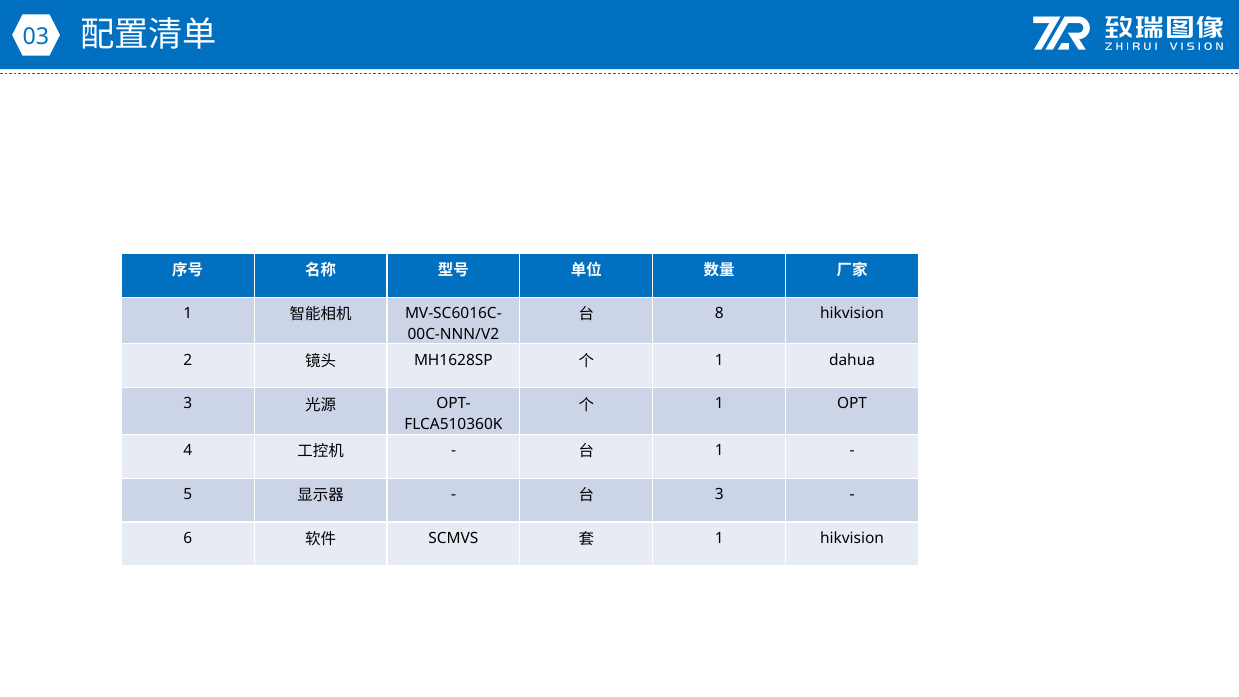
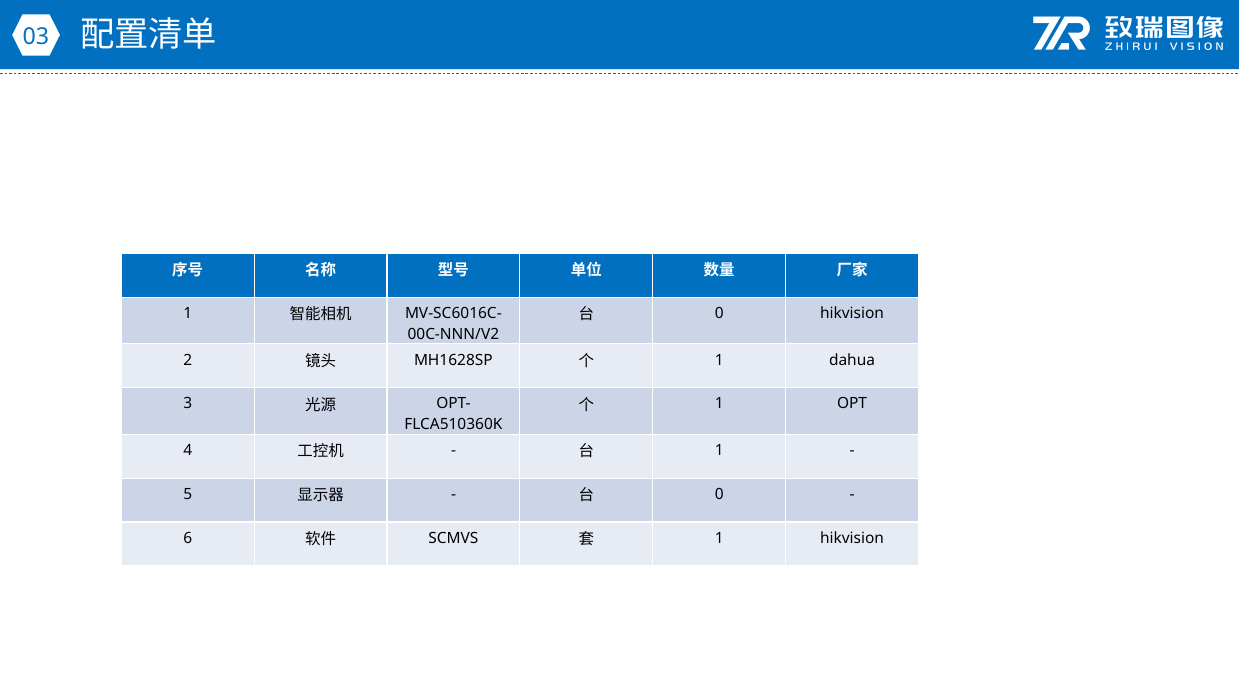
8: 8 -> 0 (719, 313)
3: 3 -> 0 (719, 494)
